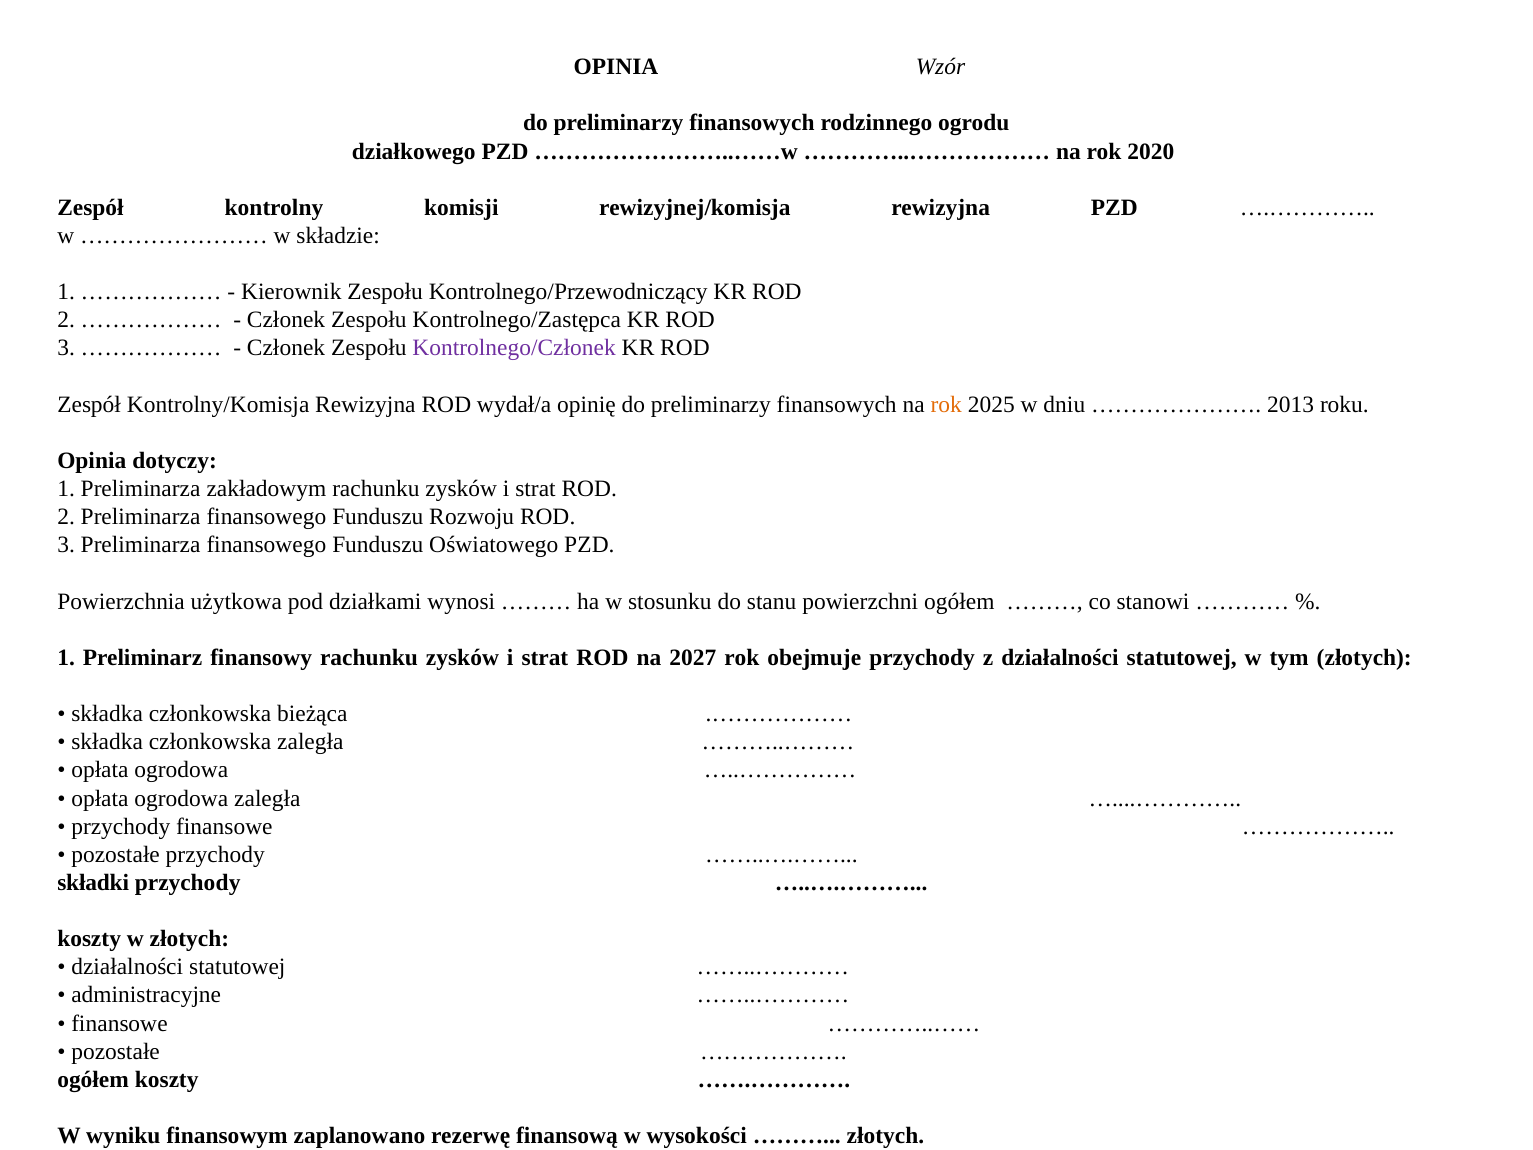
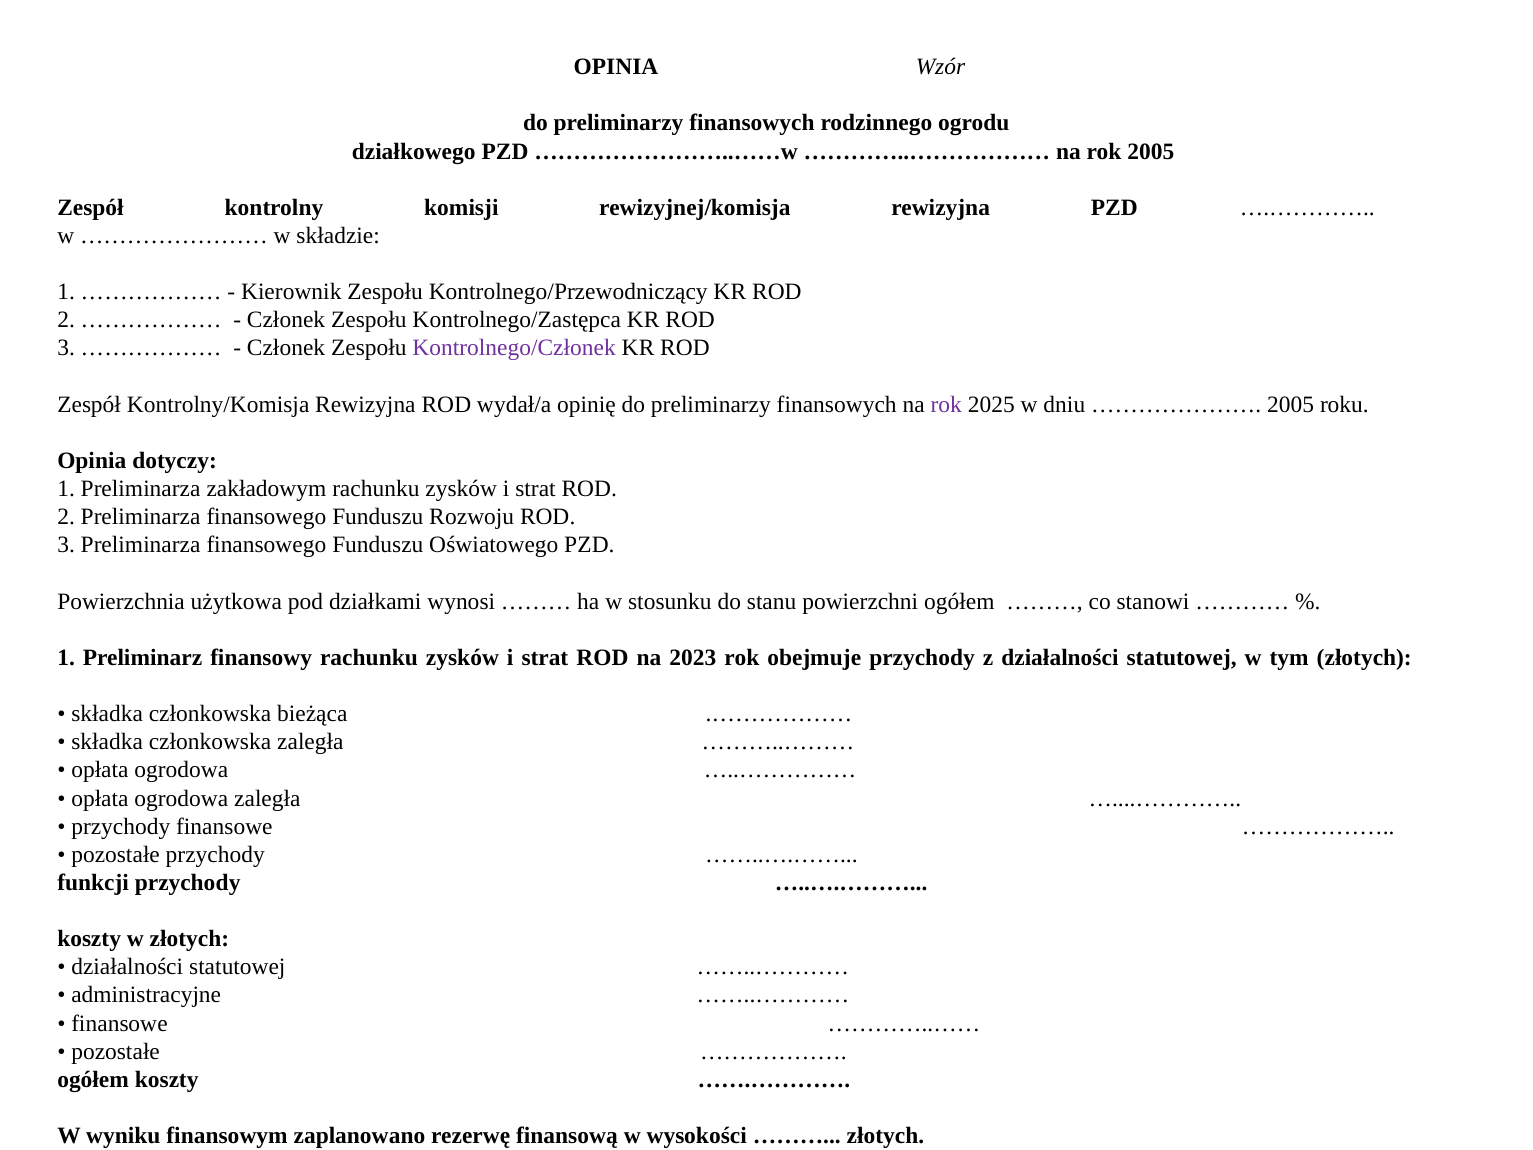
rok 2020: 2020 -> 2005 (1151, 151)
rok colour: orange -> purple (946, 404)
2013: 2013 -> 2005 (1291, 404)
2027: 2027 -> 2023 (693, 657)
składki: składki -> funkcji (93, 882)
